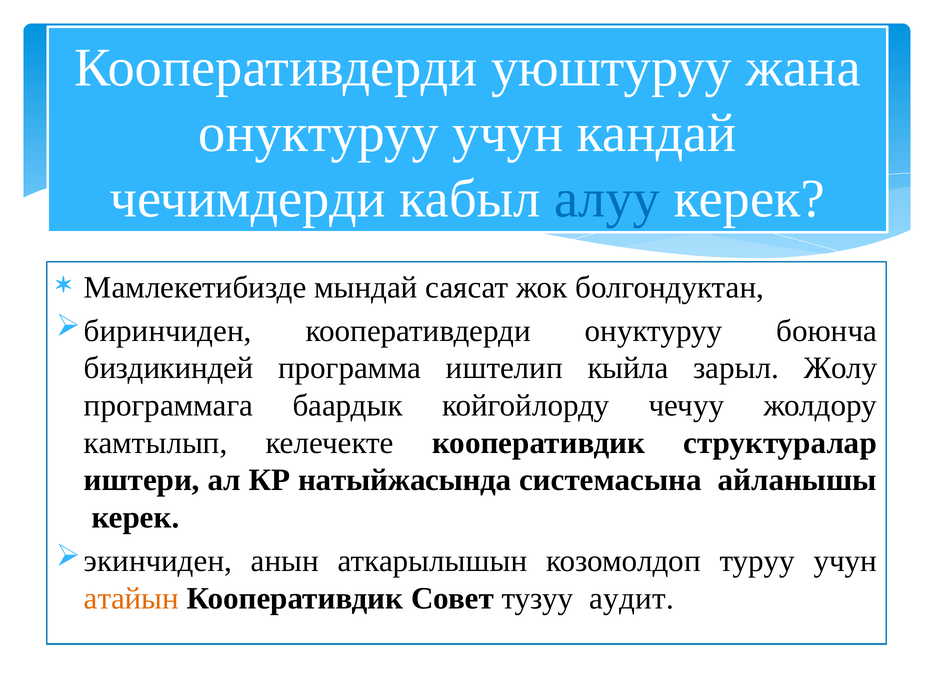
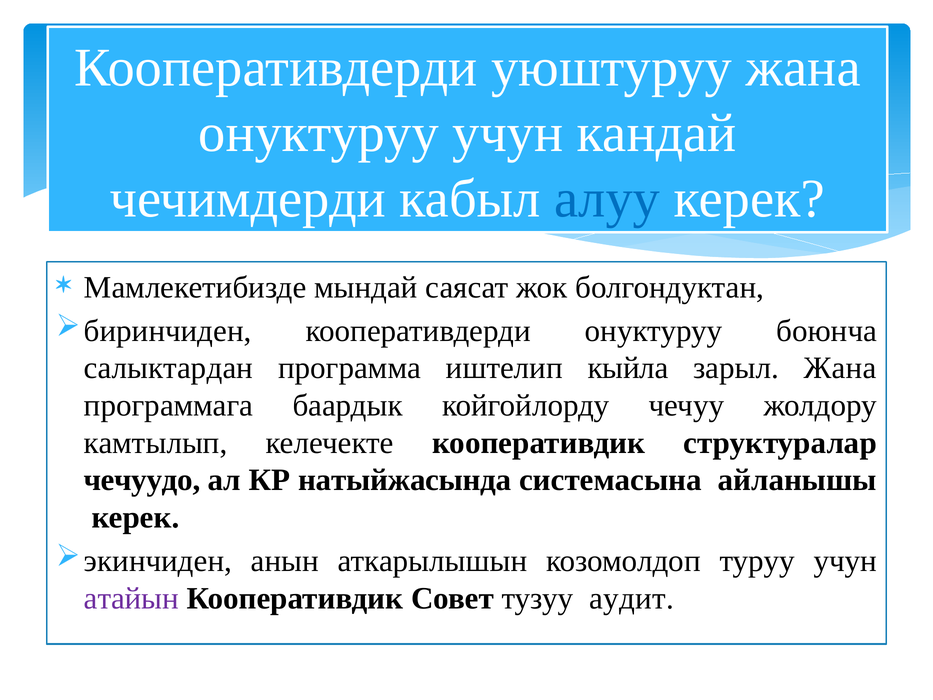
биздикиндей: биздикиндей -> салыктардан (169, 368)
зарыл Жолу: Жолу -> Жана (840, 368)
иштери: иштери -> чечуудо (142, 480)
атайын colour: orange -> purple (131, 598)
